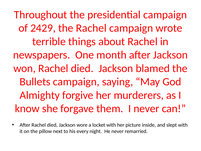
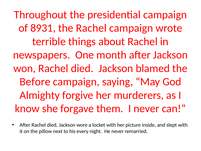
2429: 2429 -> 8931 (43, 28)
Bullets: Bullets -> Before (35, 82)
